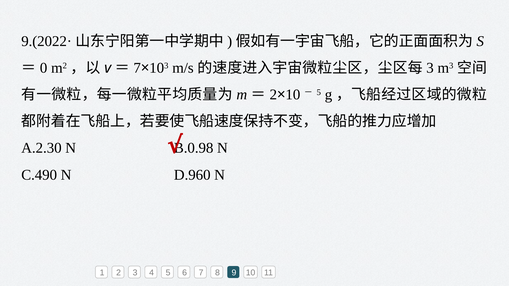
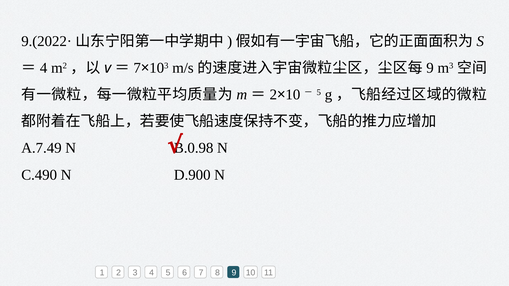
0: 0 -> 4 (44, 68)
3: 3 -> 9 (430, 68)
A.2.30: A.2.30 -> A.7.49 (41, 148)
D.960: D.960 -> D.900 (192, 175)
